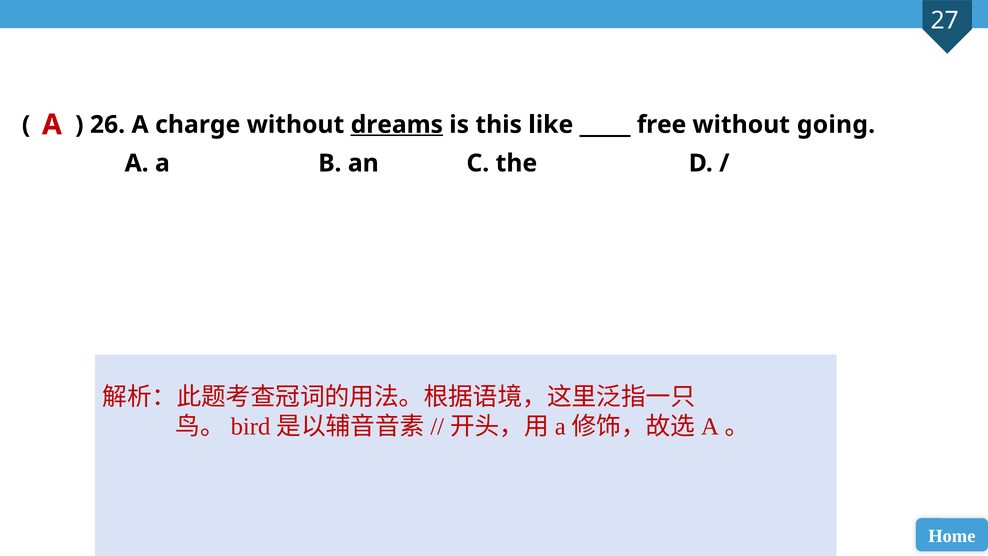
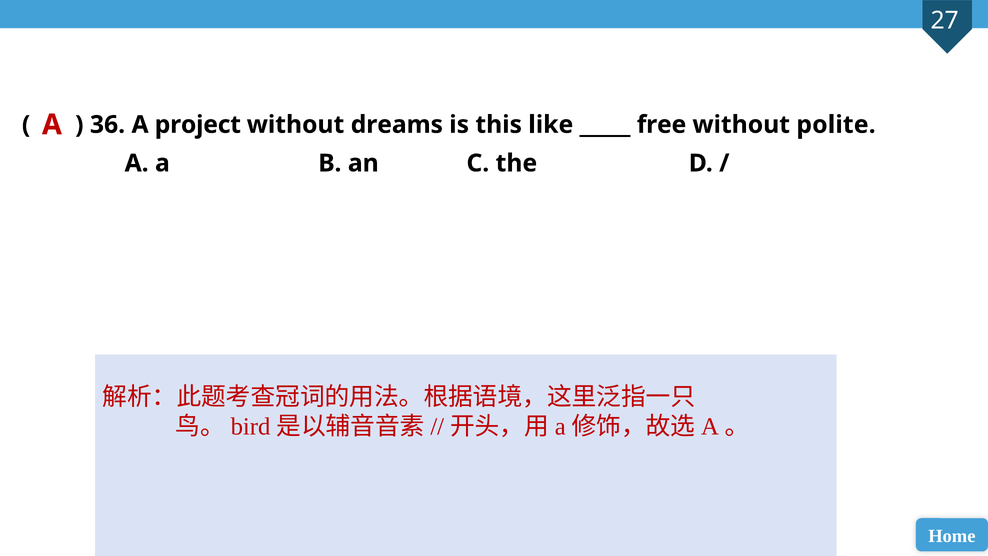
26: 26 -> 36 (108, 125)
charge: charge -> project (198, 125)
dreams underline: present -> none (397, 125)
going: going -> polite (836, 125)
